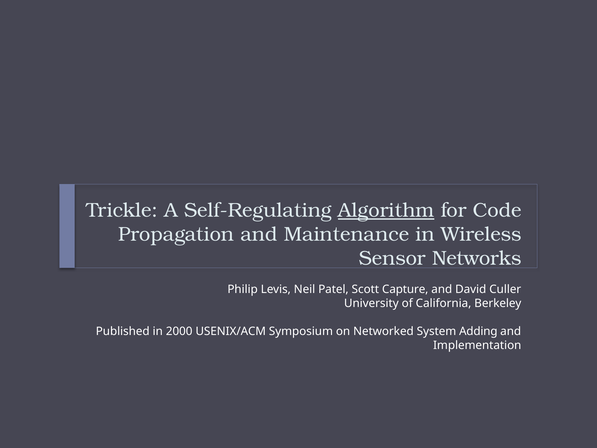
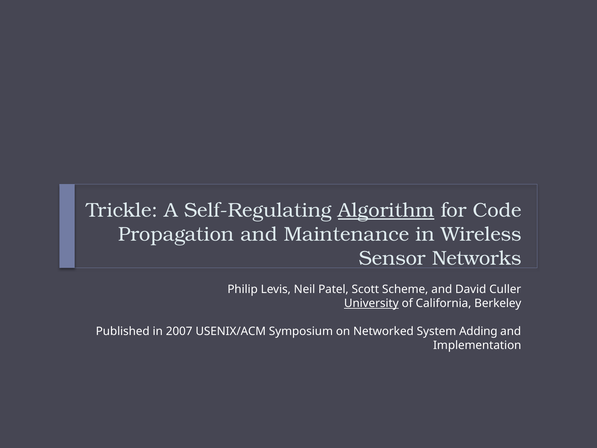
Capture: Capture -> Scheme (405, 289)
University underline: none -> present (371, 303)
2000: 2000 -> 2007 (179, 331)
